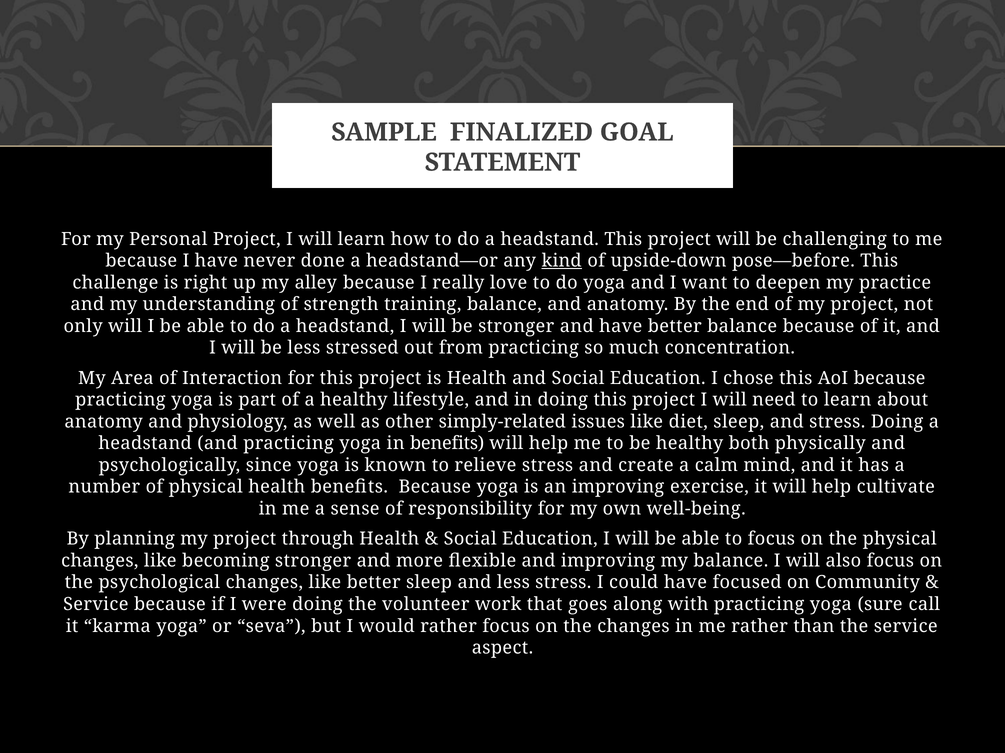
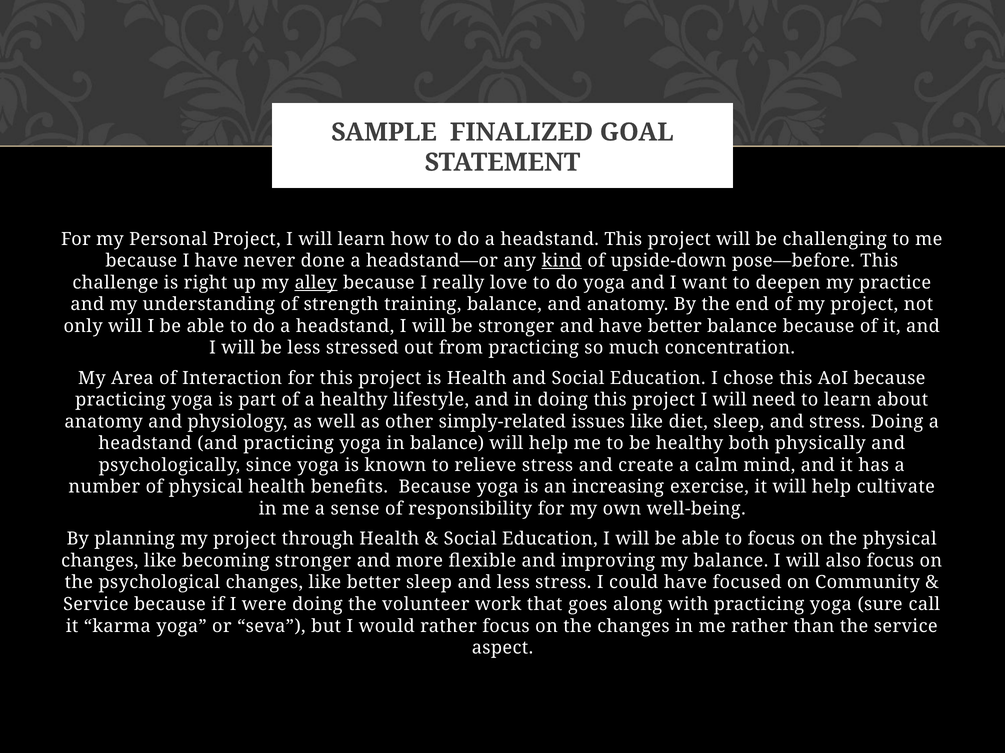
alley underline: none -> present (316, 283)
in benefits: benefits -> balance (447, 444)
an improving: improving -> increasing (618, 487)
